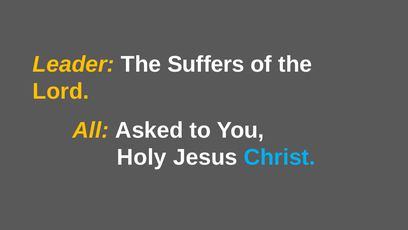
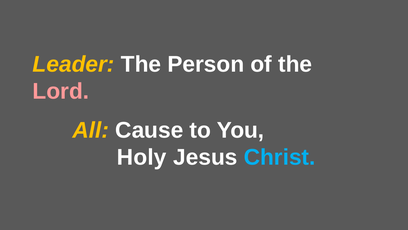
Suffers: Suffers -> Person (206, 64)
Lord colour: yellow -> pink (61, 91)
Asked: Asked -> Cause (149, 130)
